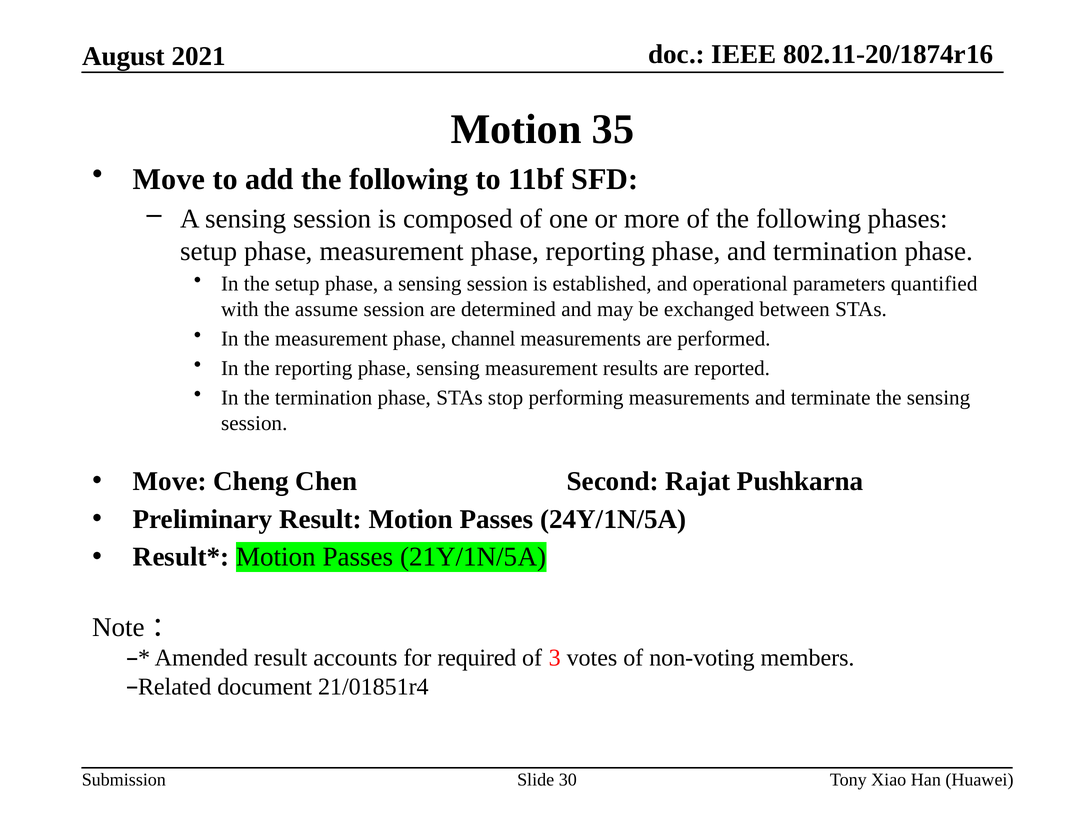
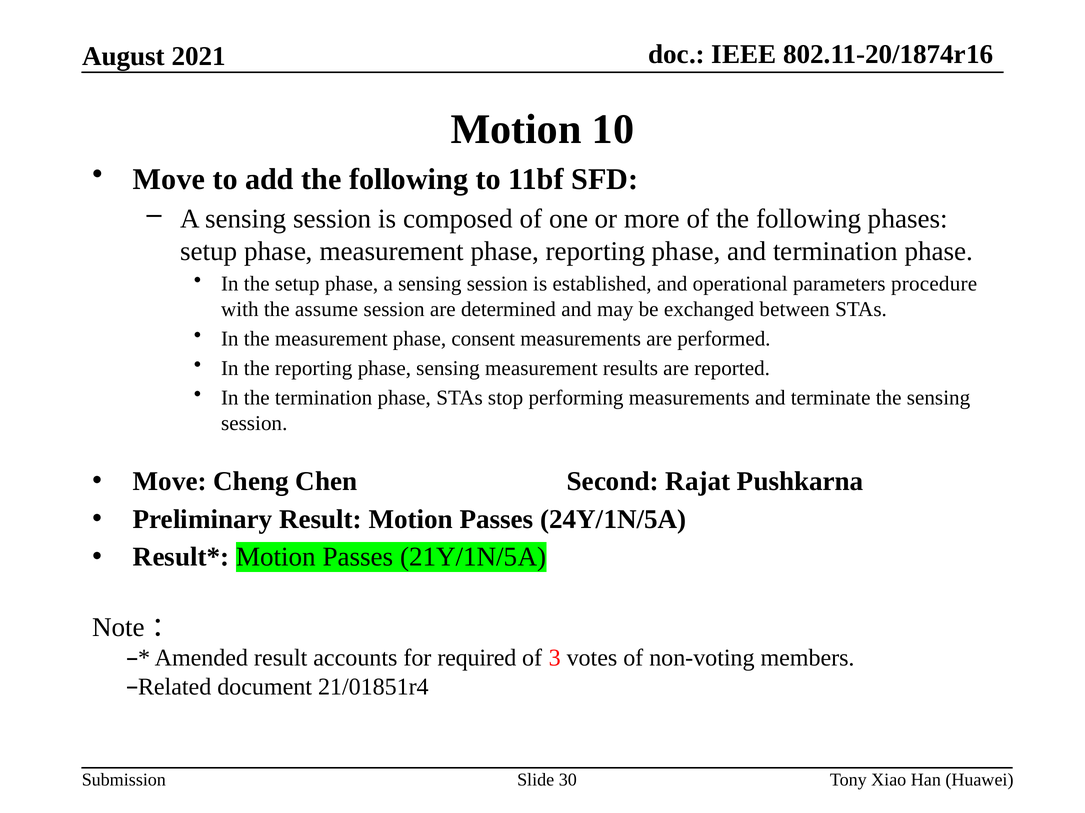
35: 35 -> 10 (613, 130)
quantified: quantified -> procedure (934, 284)
channel: channel -> consent (483, 339)
